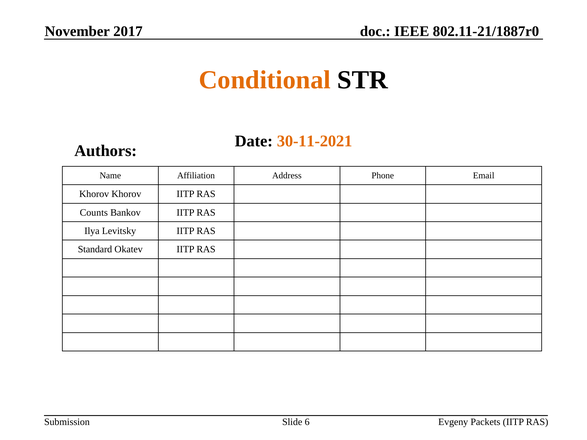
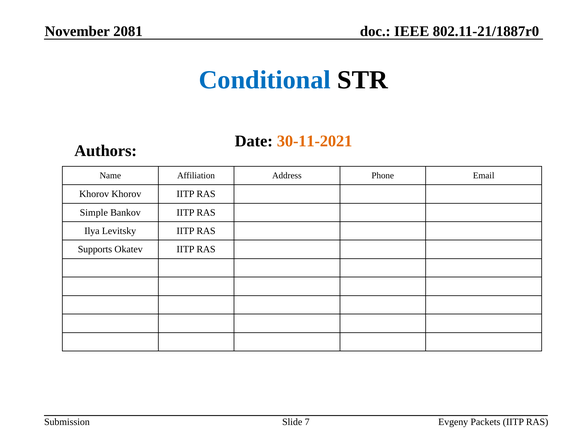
2017: 2017 -> 2081 (128, 31)
Conditional colour: orange -> blue (265, 80)
Counts: Counts -> Simple (94, 213)
Standard: Standard -> Supports (95, 250)
6: 6 -> 7 (307, 422)
